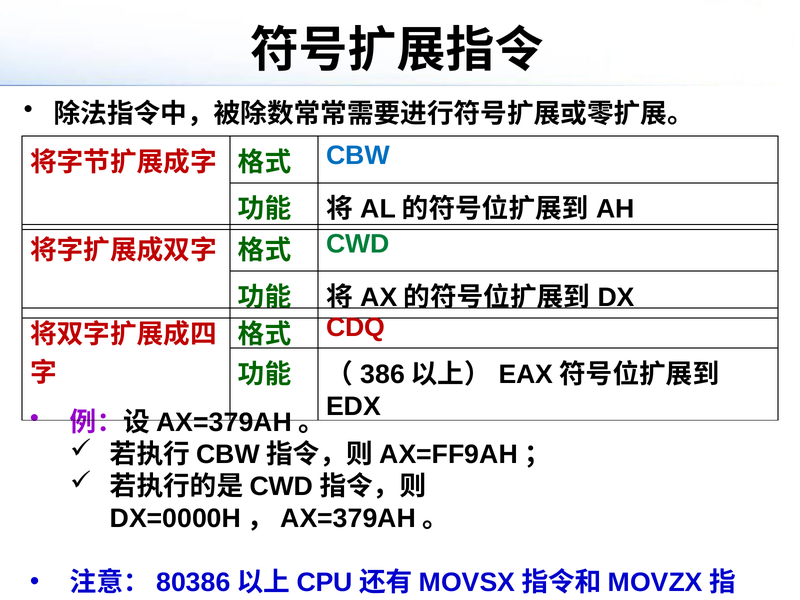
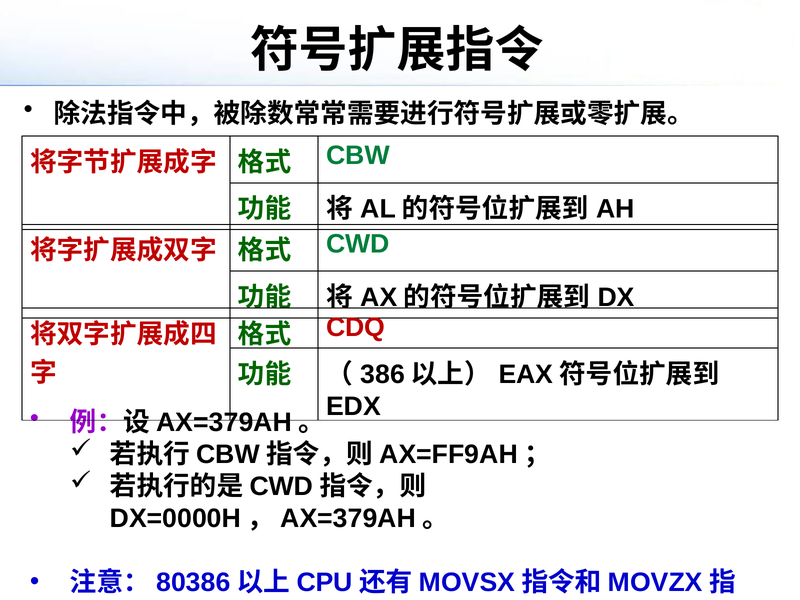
CBW colour: blue -> green (358, 156)
